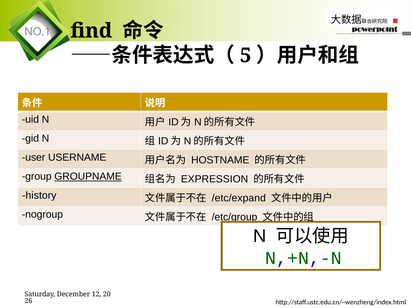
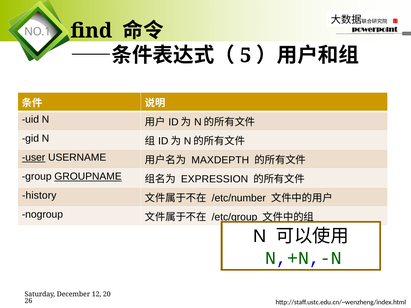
user underline: none -> present (34, 158)
HOSTNAME: HOSTNAME -> MAXDEPTH (220, 160)
/etc/expand: /etc/expand -> /etc/number (239, 198)
